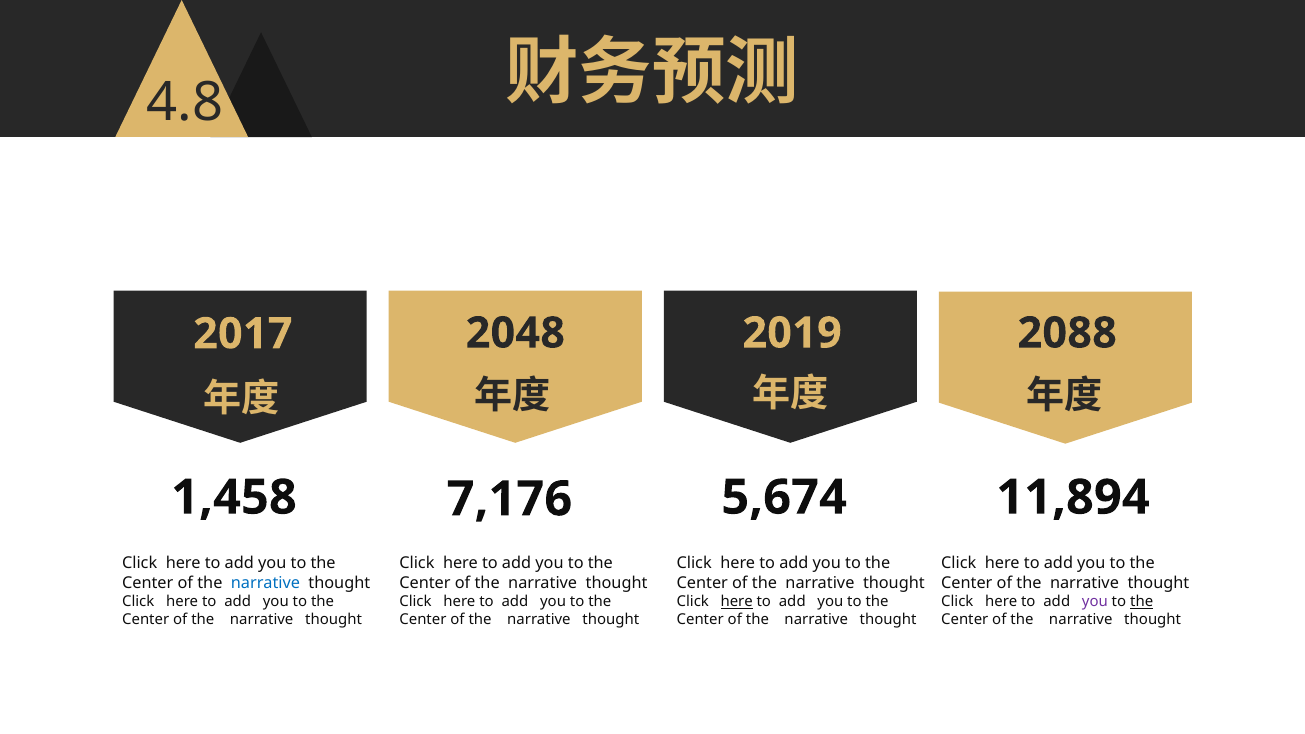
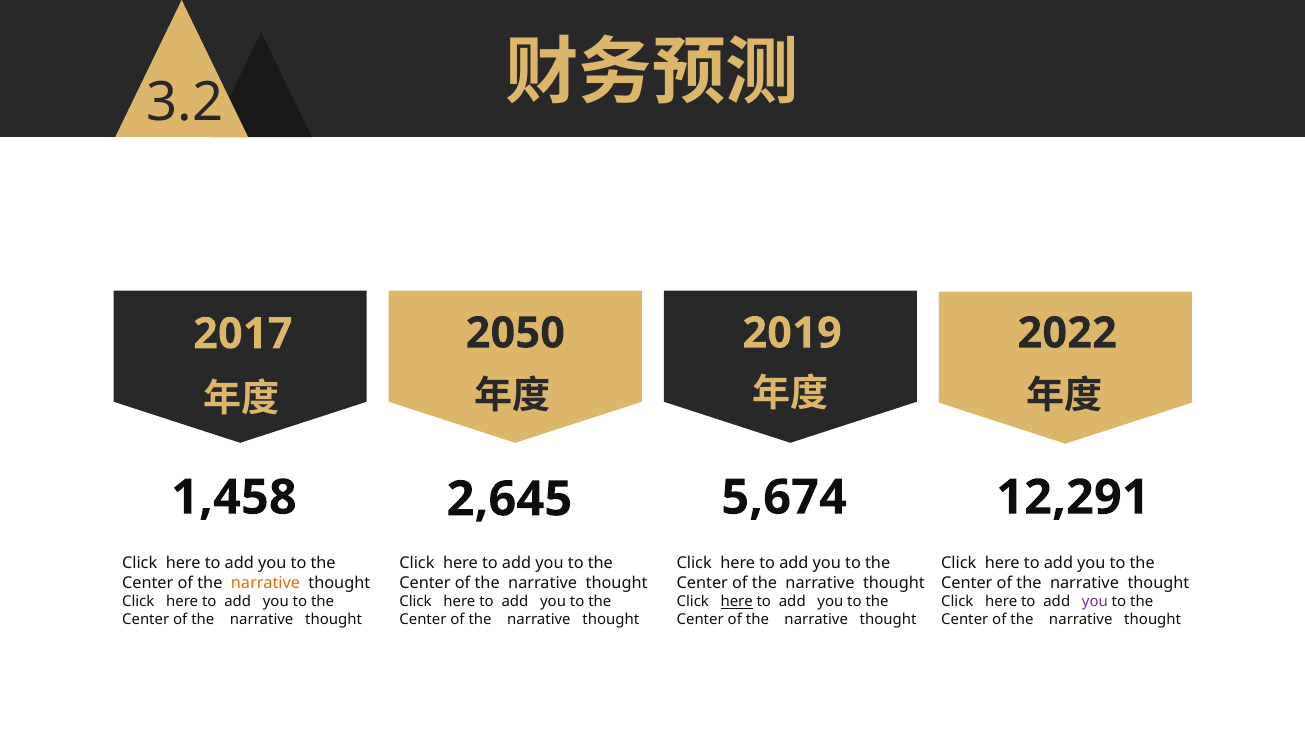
4.8: 4.8 -> 3.2 (185, 103)
2048: 2048 -> 2050 (515, 333)
2088: 2088 -> 2022 (1067, 333)
11,894: 11,894 -> 12,291 (1073, 498)
7,176: 7,176 -> 2,645 (509, 499)
narrative colour: blue -> orange (265, 583)
the underline: present -> none (1142, 602)
